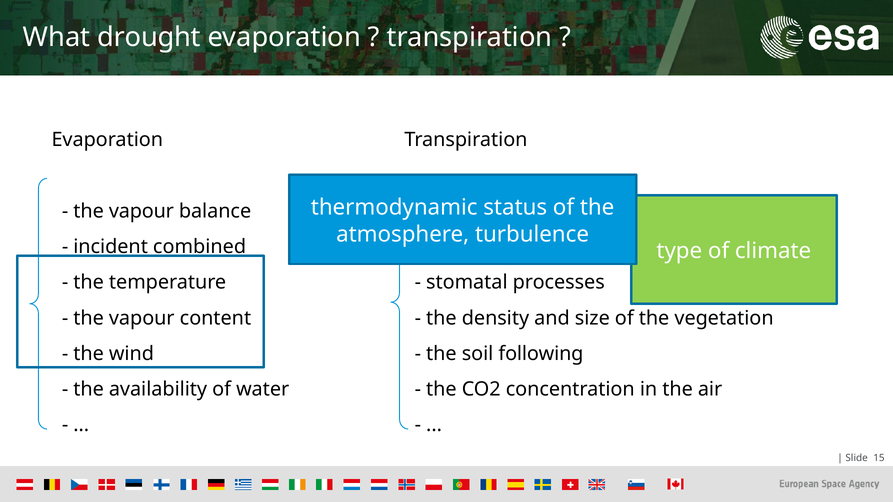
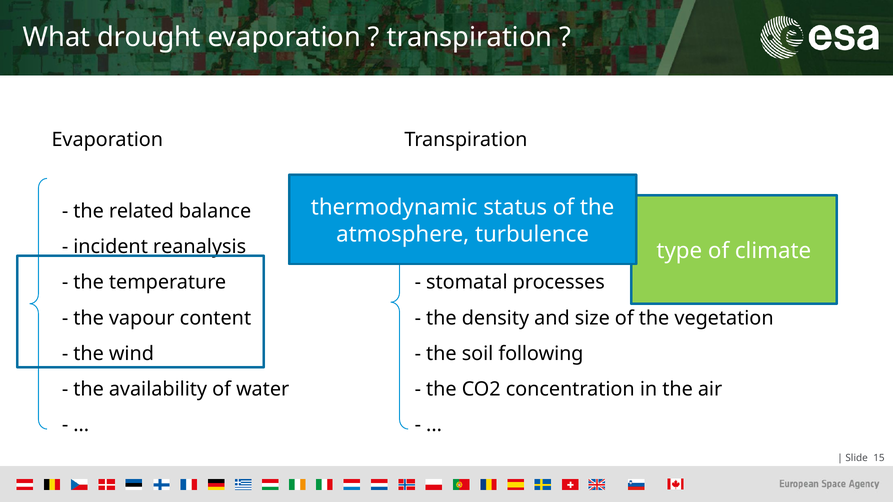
vapour: vapour -> related (141, 211)
combined: combined -> reanalysis (200, 247)
